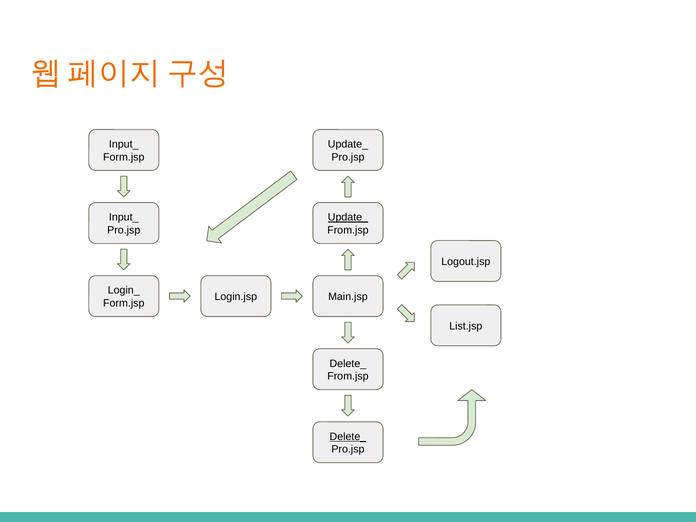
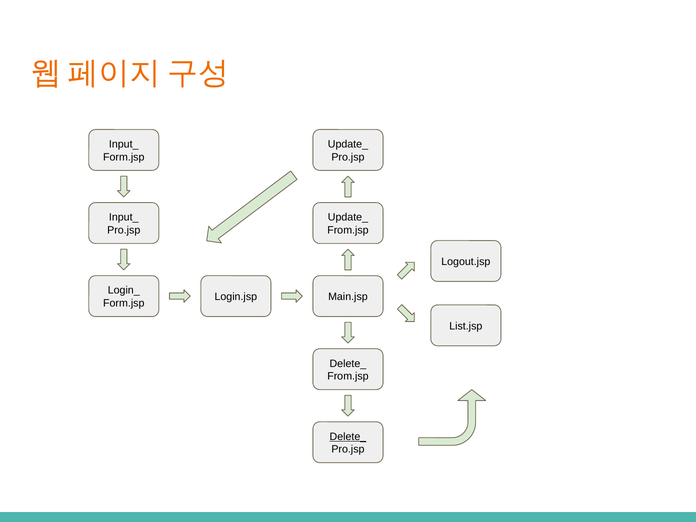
Update_ underline: present -> none (348, 217)
